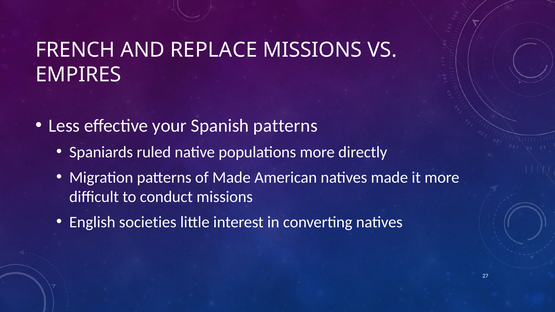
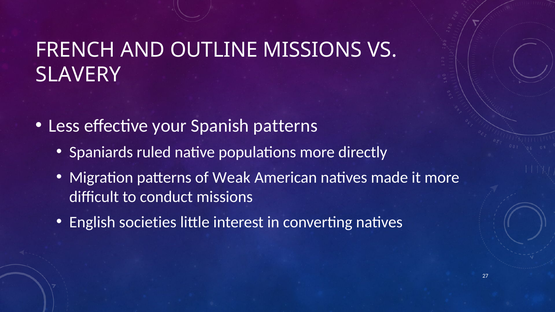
REPLACE: REPLACE -> OUTLINE (214, 50)
EMPIRES: EMPIRES -> SLAVERY (78, 75)
of Made: Made -> Weak (231, 178)
